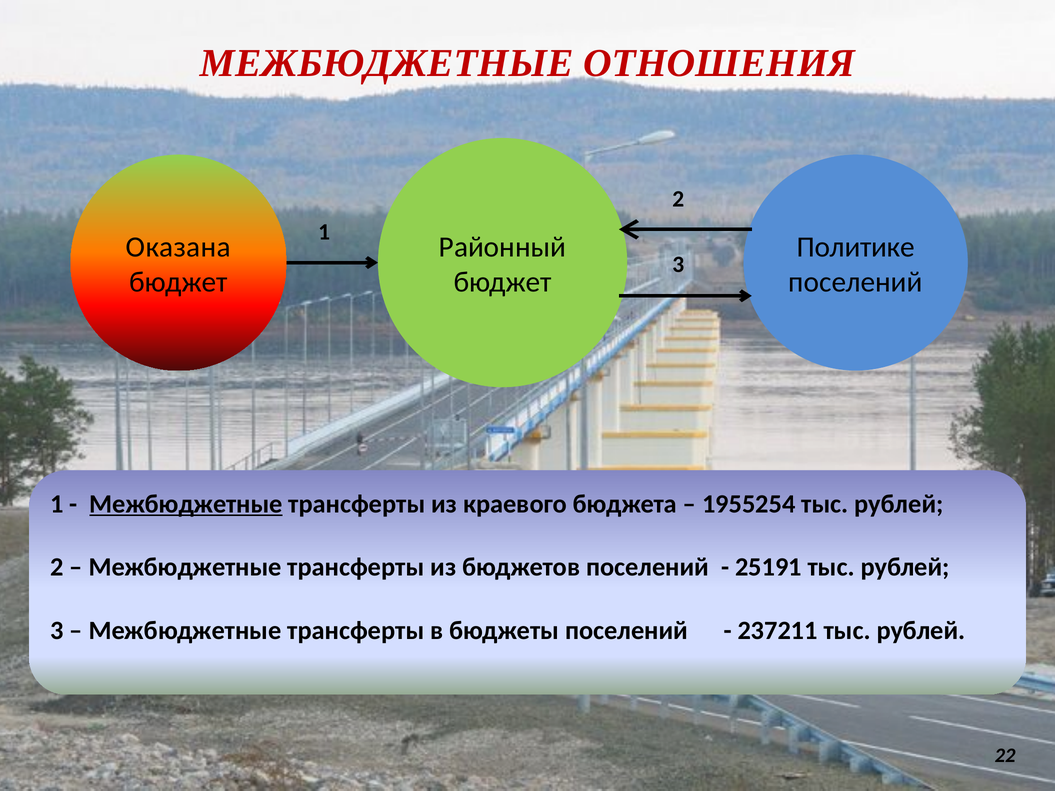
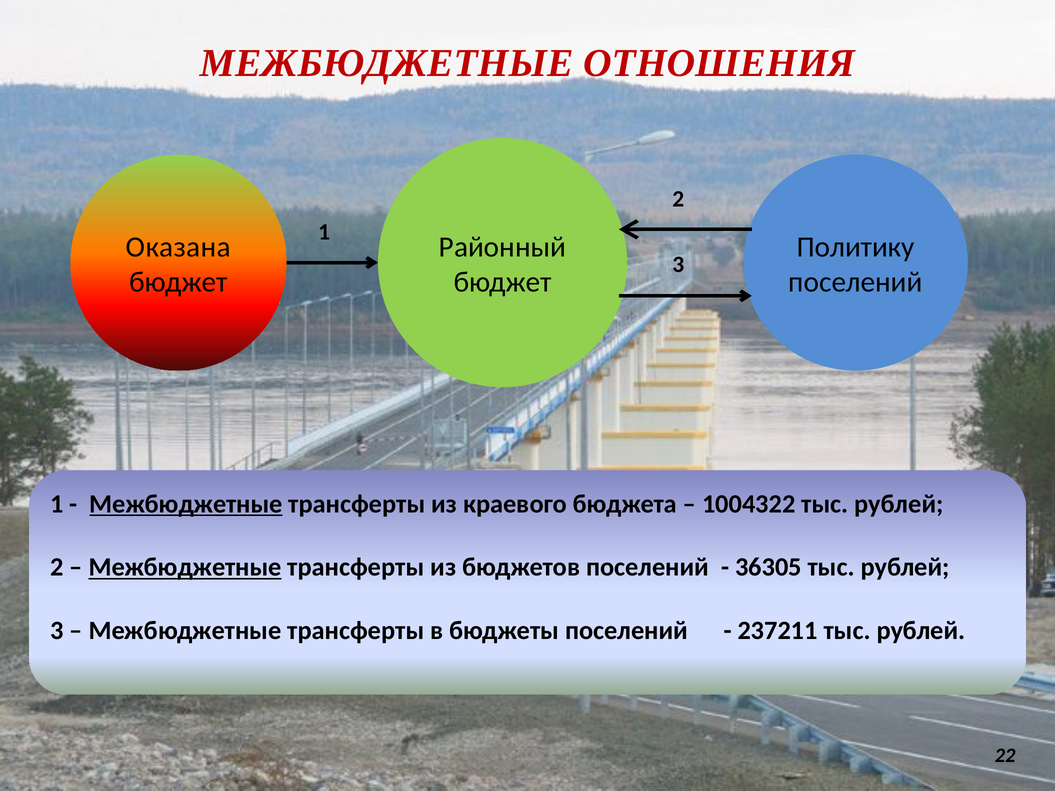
Политике: Политике -> Политику (856, 247)
1955254: 1955254 -> 1004322 (749, 504)
Межбюджетные underline: none -> present (185, 567)
25191: 25191 -> 36305 (768, 567)
